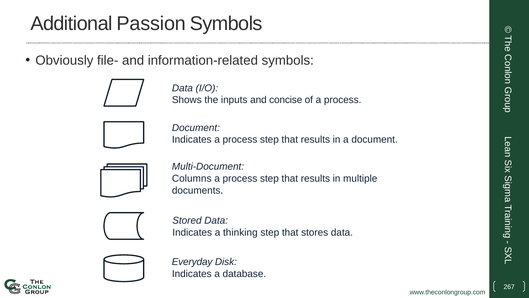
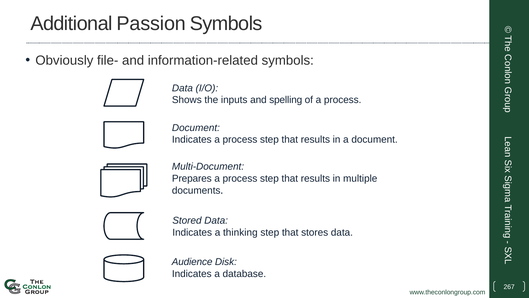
concise: concise -> spelling (286, 100)
Columns: Columns -> Prepares (192, 178)
Everyday: Everyday -> Audience (192, 262)
